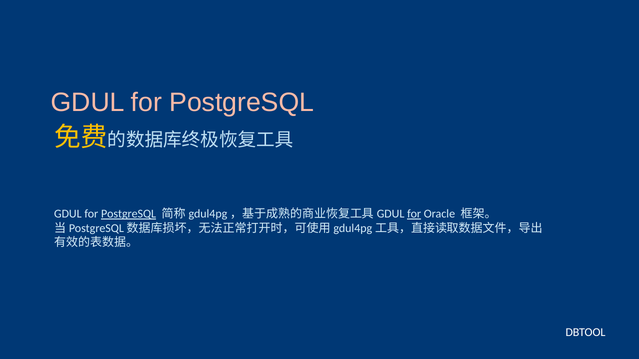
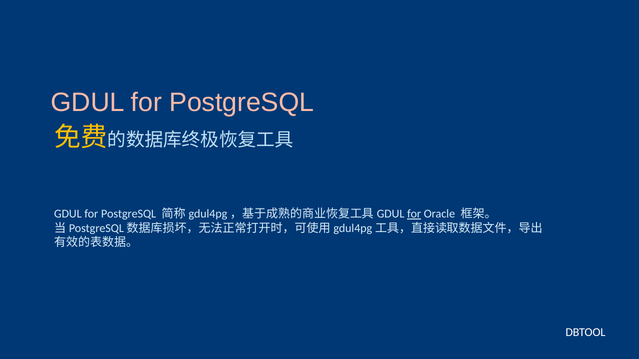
PostgreSQL underline: present -> none (129, 214)
